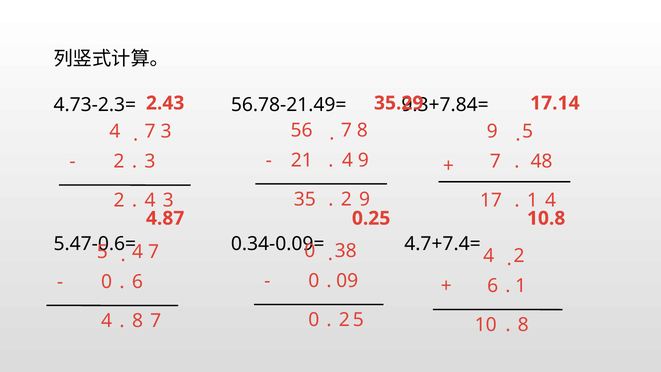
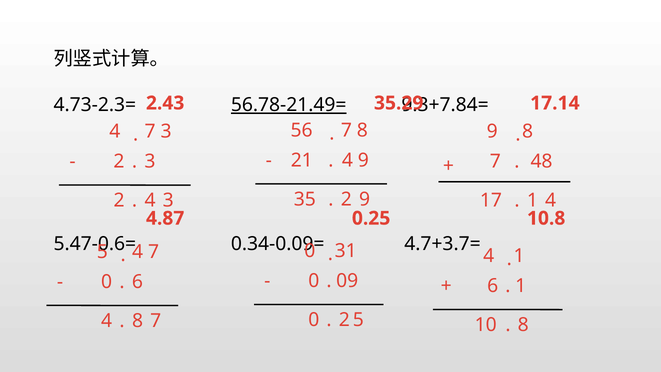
56.78-21.49= underline: none -> present (289, 105)
9 5: 5 -> 8 (528, 131)
4.7+7.4=: 4.7+7.4= -> 4.7+3.7= (443, 244)
38: 38 -> 31 (346, 251)
2: 2 -> 1 (519, 256)
